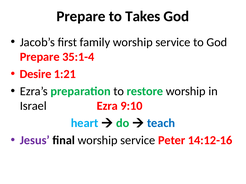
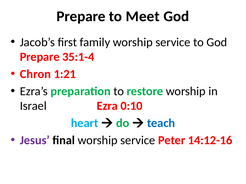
Takes: Takes -> Meet (143, 16)
Desire: Desire -> Chron (35, 74)
9:10: 9:10 -> 0:10 (132, 106)
